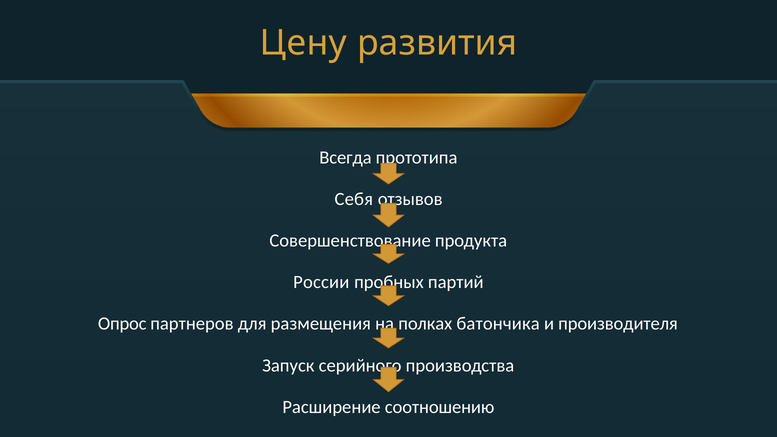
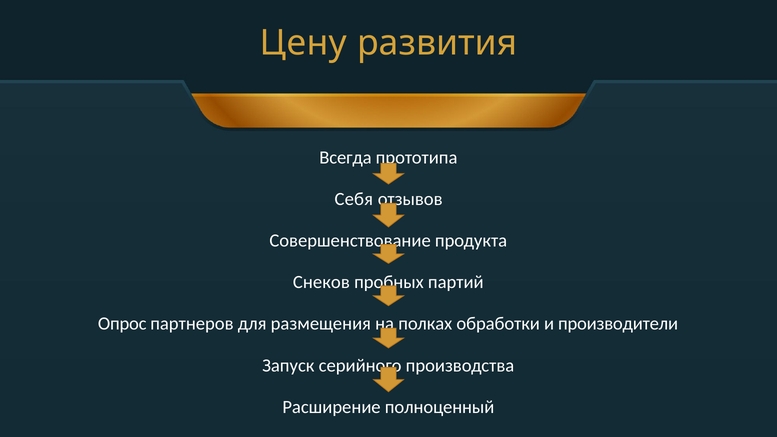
России: России -> Снеков (321, 282)
батончика: батончика -> обработки (498, 324)
производителя: производителя -> производители (618, 324)
соотношению: соотношению -> полноценный (440, 407)
